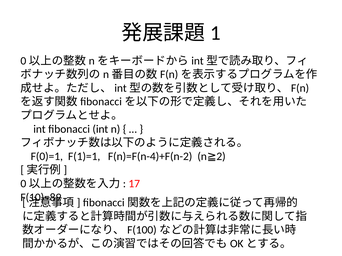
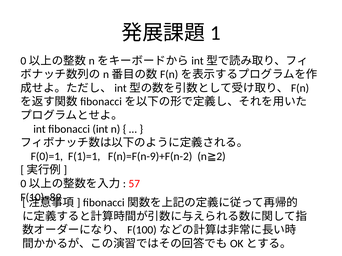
F(n)=F(n-4)+F(n-2: F(n)=F(n-4)+F(n-2 -> F(n)=F(n-9)+F(n-2 (150, 157)
17: 17 -> 57 (134, 184)
